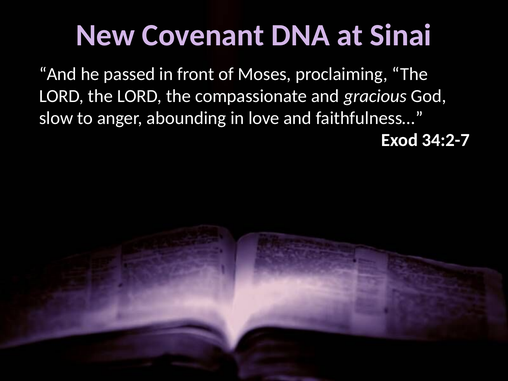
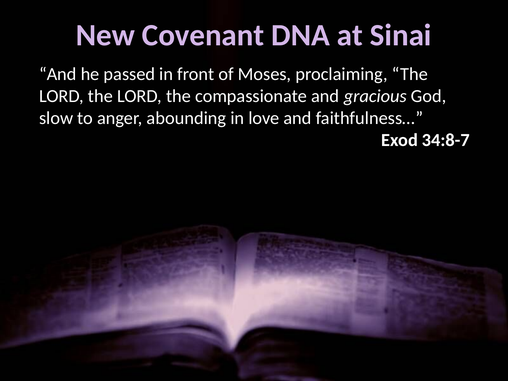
34:2-7: 34:2-7 -> 34:8-7 (446, 140)
